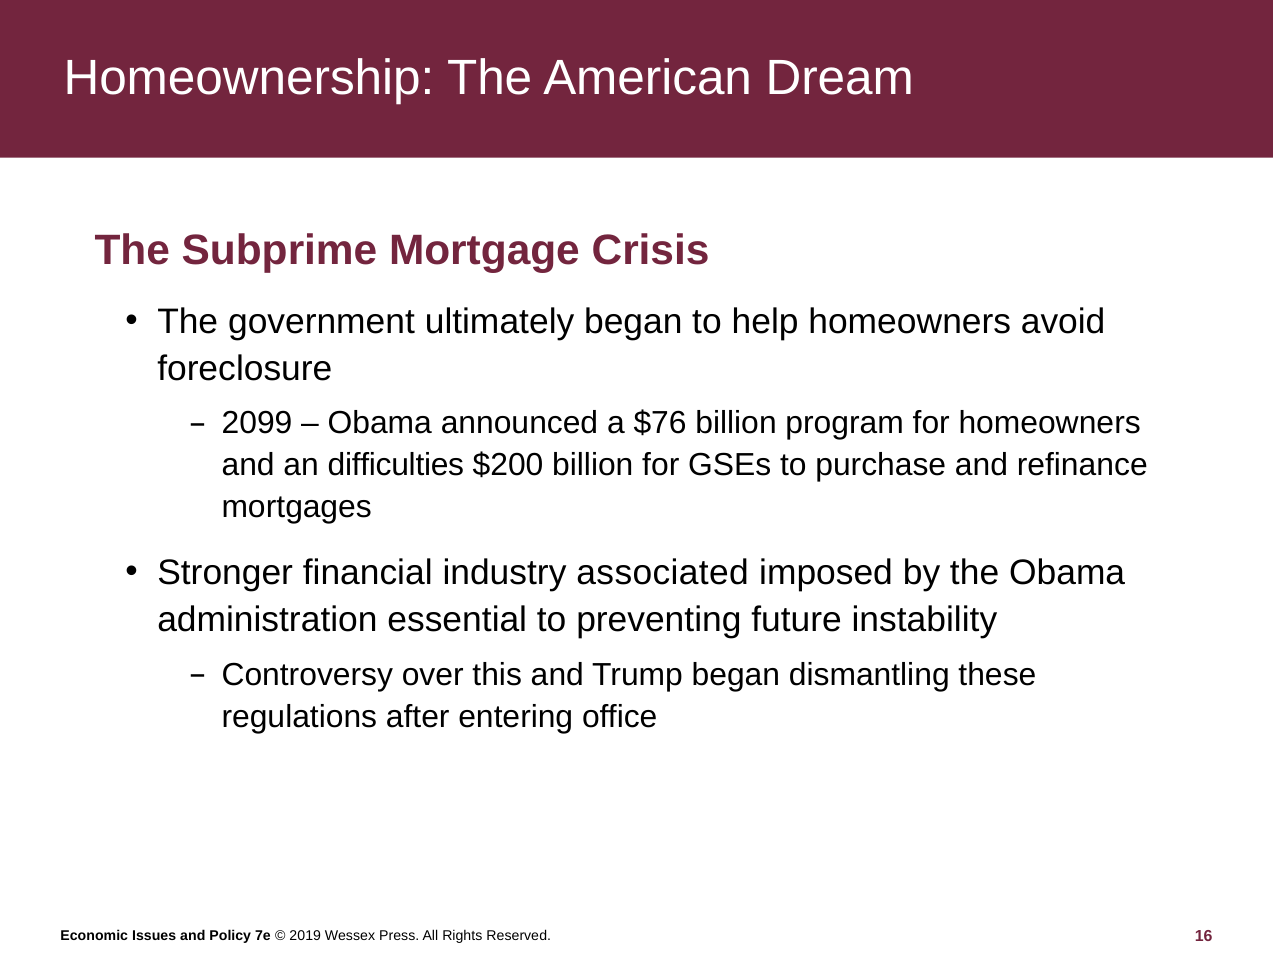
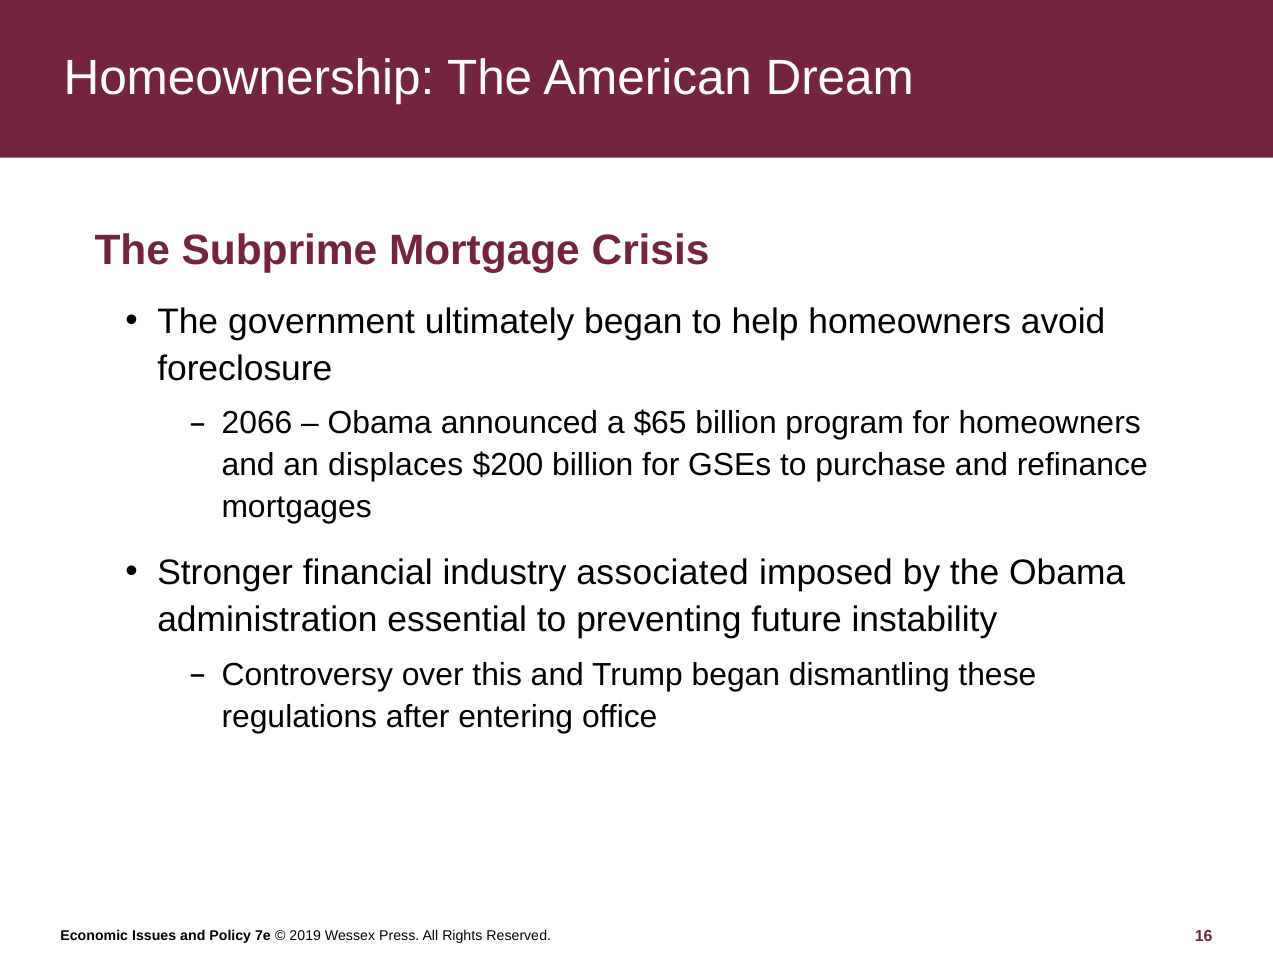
2099: 2099 -> 2066 (257, 423)
$76: $76 -> $65 (660, 423)
difficulties: difficulties -> displaces (396, 465)
